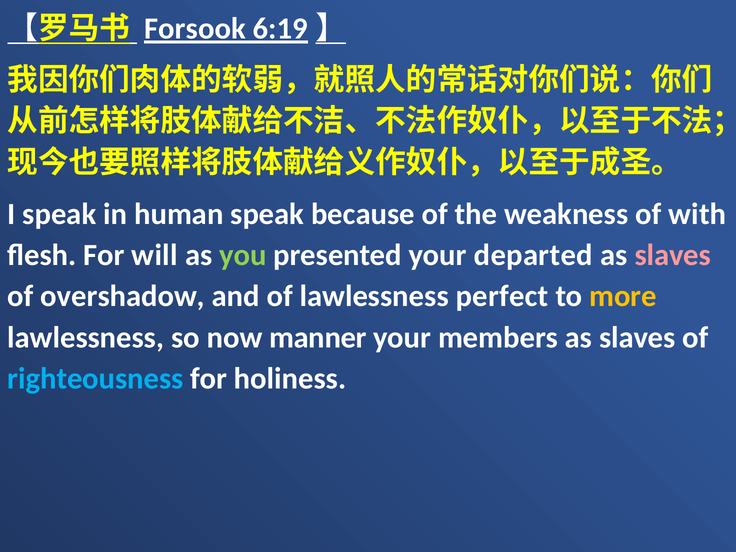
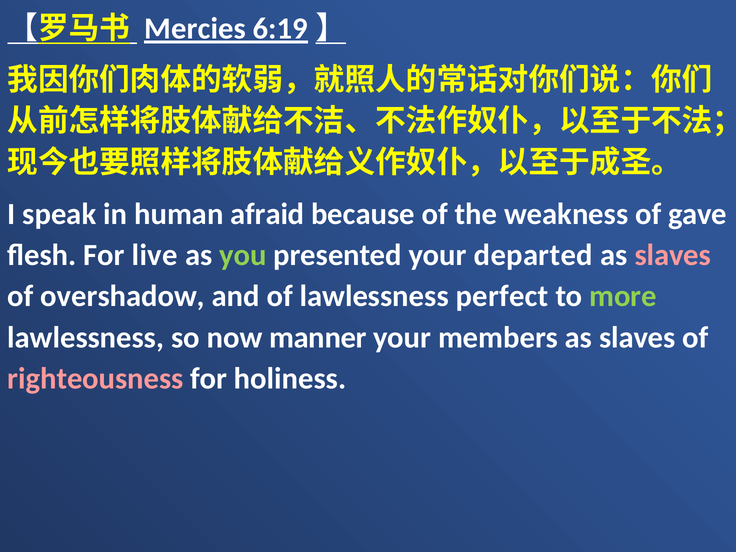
Forsook: Forsook -> Mercies (195, 29)
human speak: speak -> afraid (267, 214)
with: with -> gave (698, 214)
will: will -> live (155, 255)
more colour: yellow -> light green (623, 296)
righteousness colour: light blue -> pink (95, 379)
